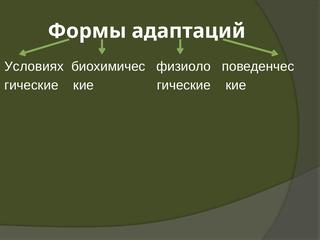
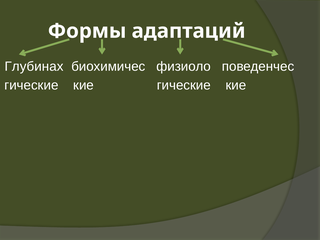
Условиях: Условиях -> Глубинах (34, 67)
